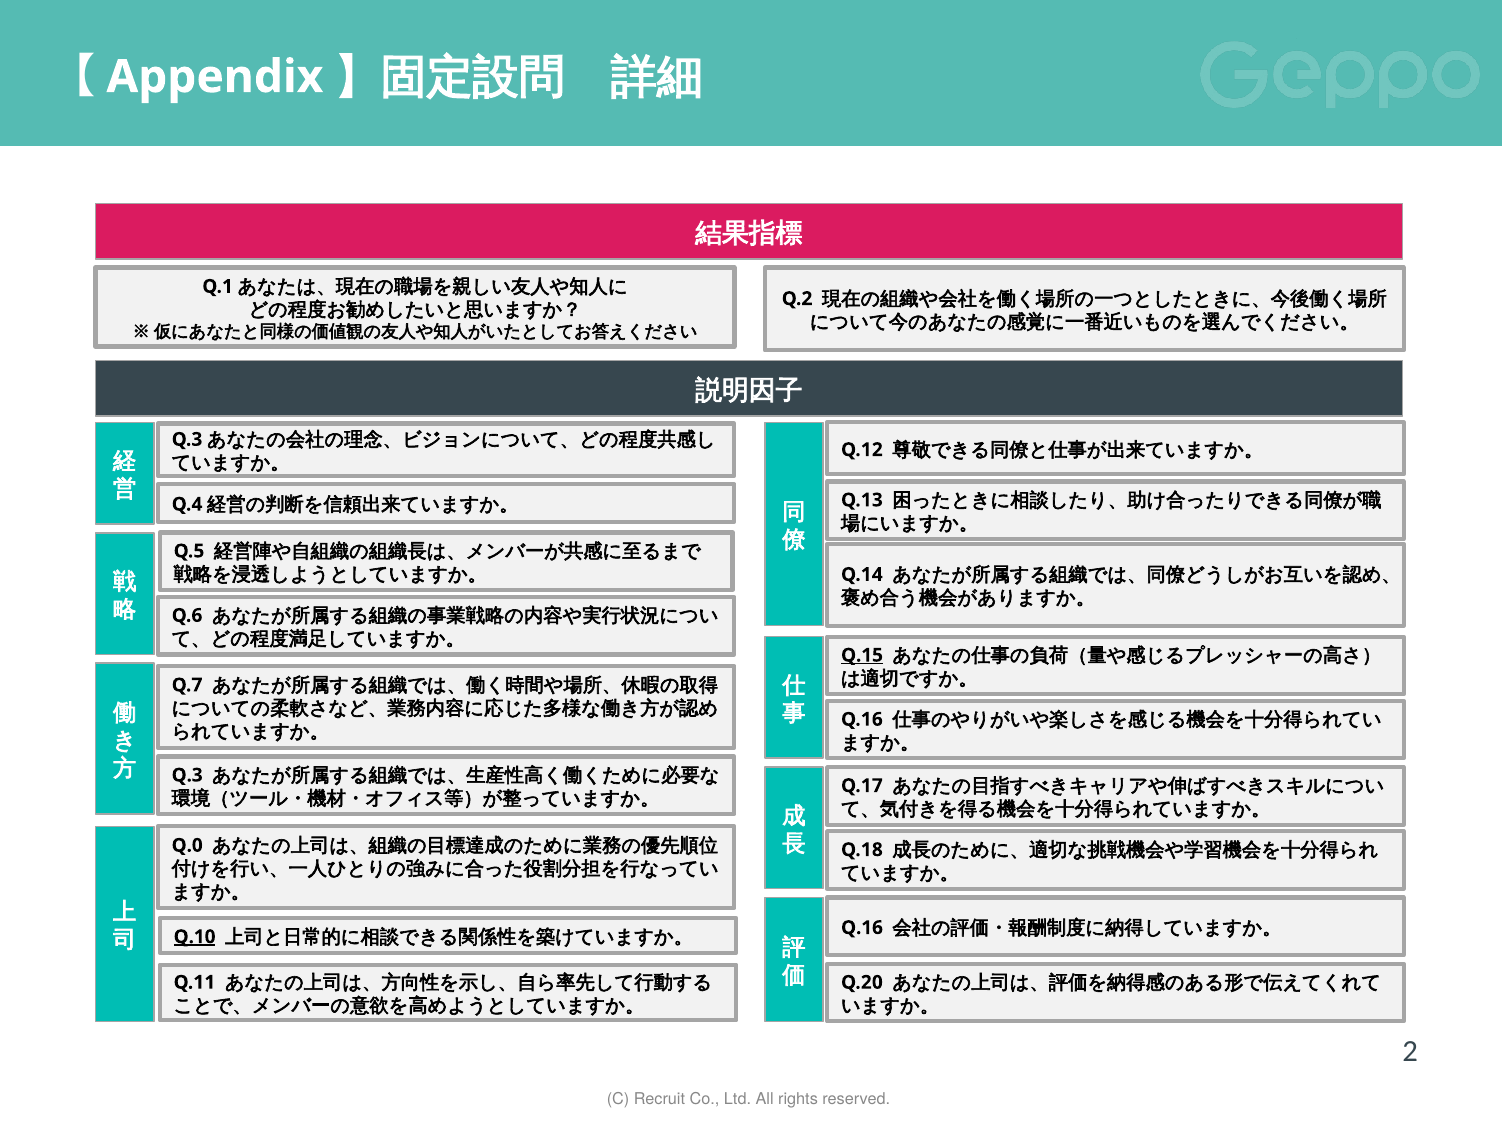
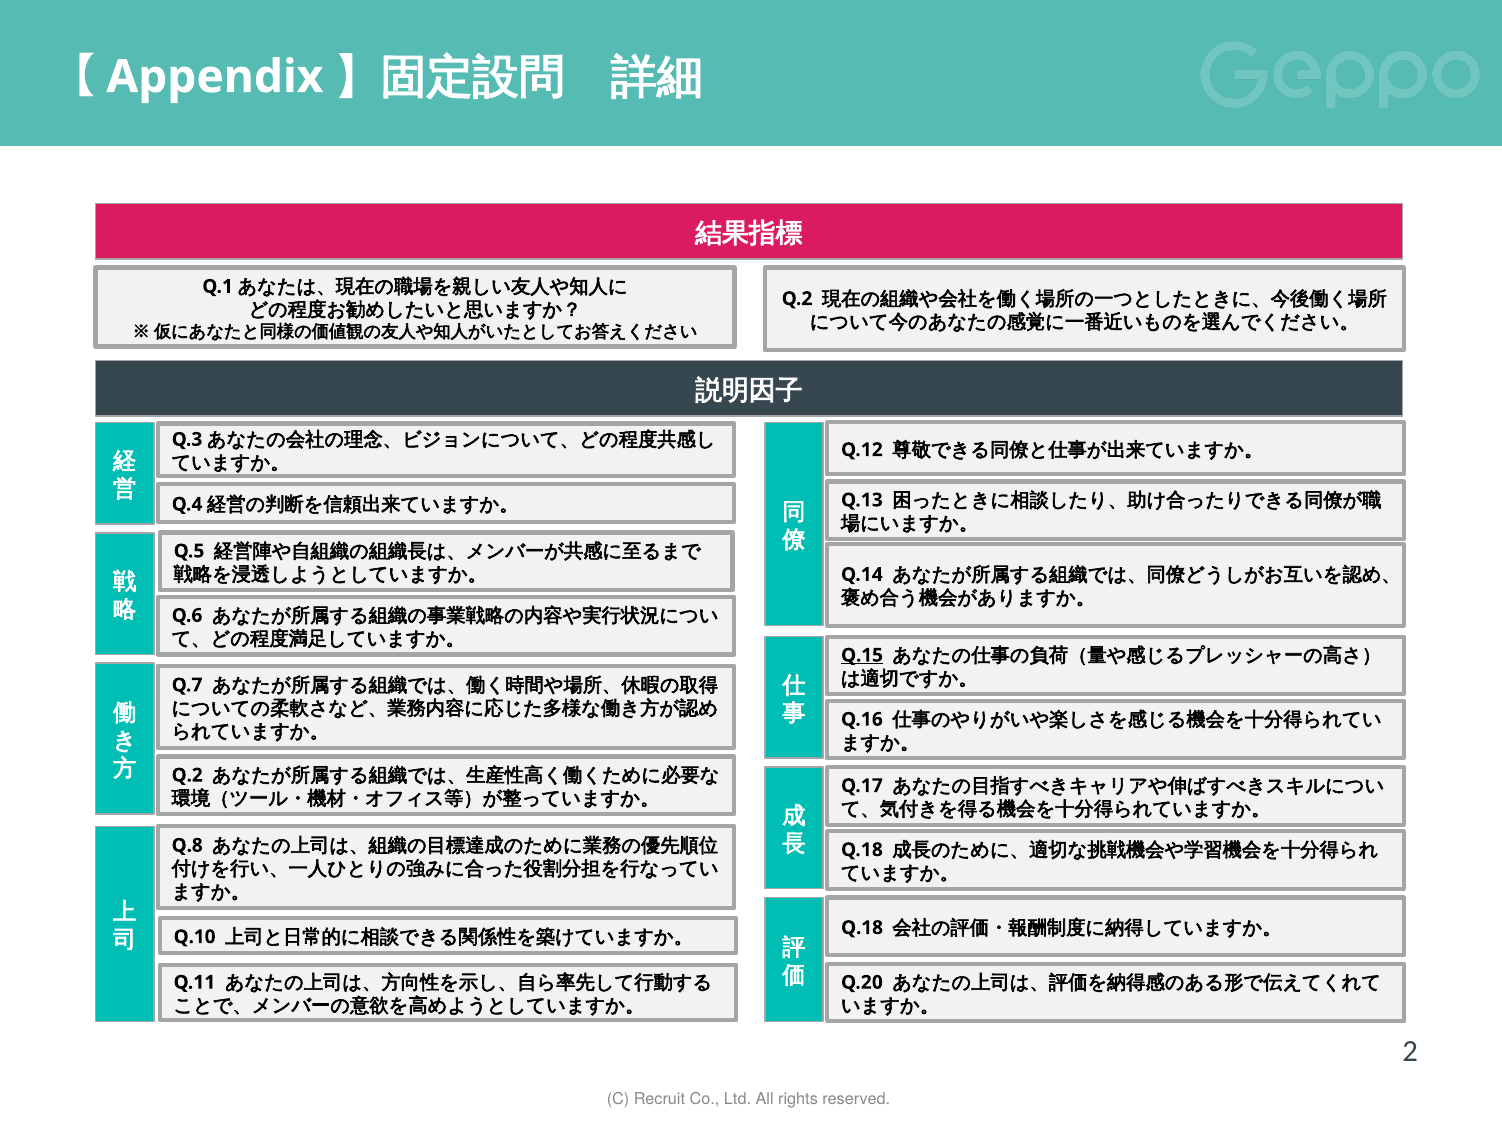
Q.3: Q.3 -> Q.2 (187, 775)
Q.0: Q.0 -> Q.8 (187, 845)
Q.16: Q.16 -> Q.18 (862, 927)
Q.10 underline: present -> none (195, 936)
